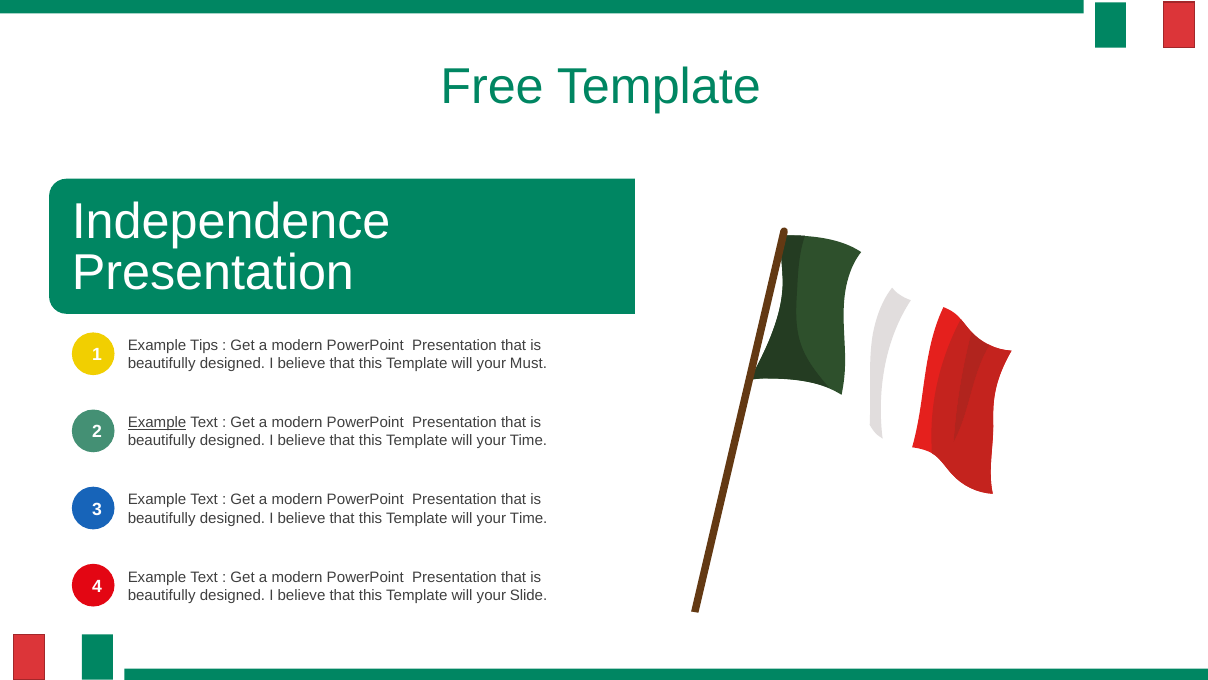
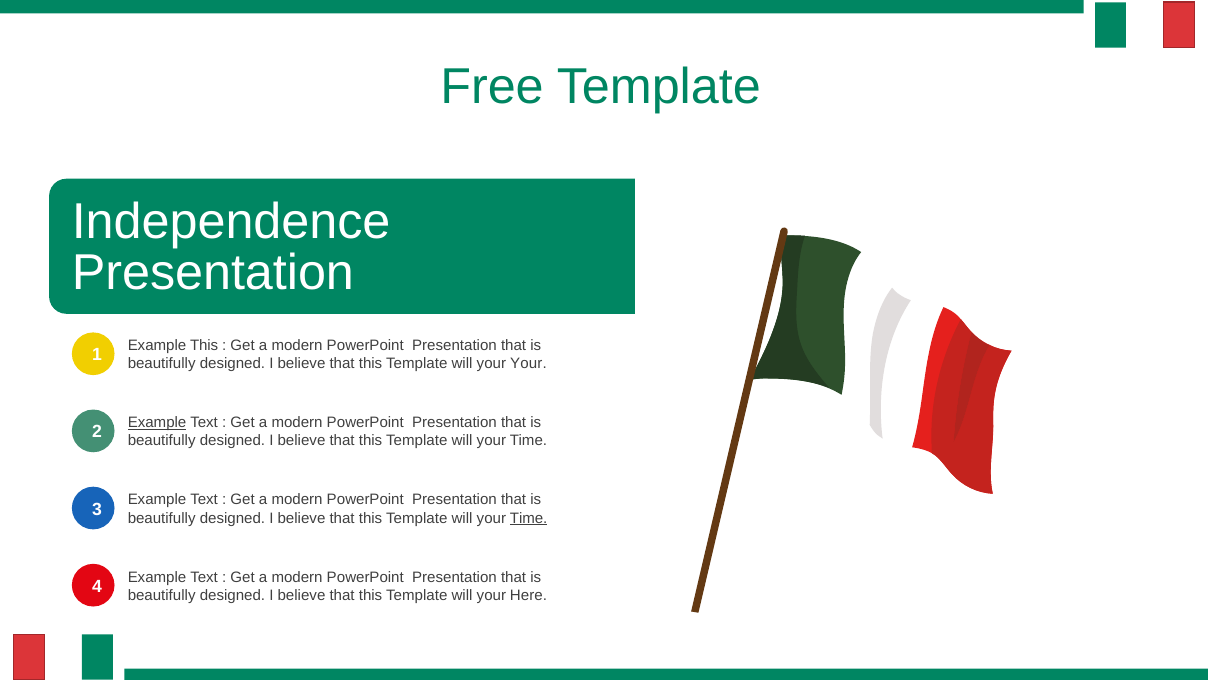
Example Tips: Tips -> This (204, 345)
your Must: Must -> Your (528, 364)
Time underline: none -> present (529, 518)
Slide: Slide -> Here (529, 595)
